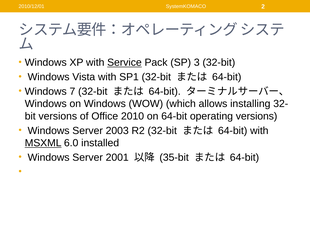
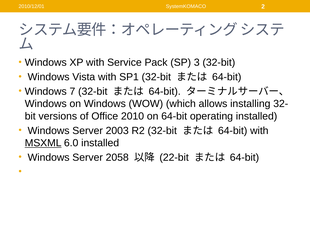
Service underline: present -> none (124, 63)
operating versions: versions -> installed (257, 116)
2001: 2001 -> 2058 (117, 158)
35-bit: 35-bit -> 22-bit (174, 158)
